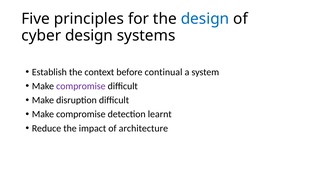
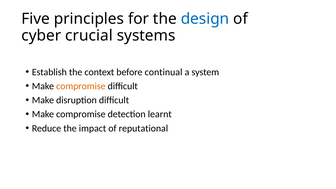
cyber design: design -> crucial (89, 35)
compromise colour: purple -> orange (81, 86)
architecture: architecture -> reputational (143, 128)
